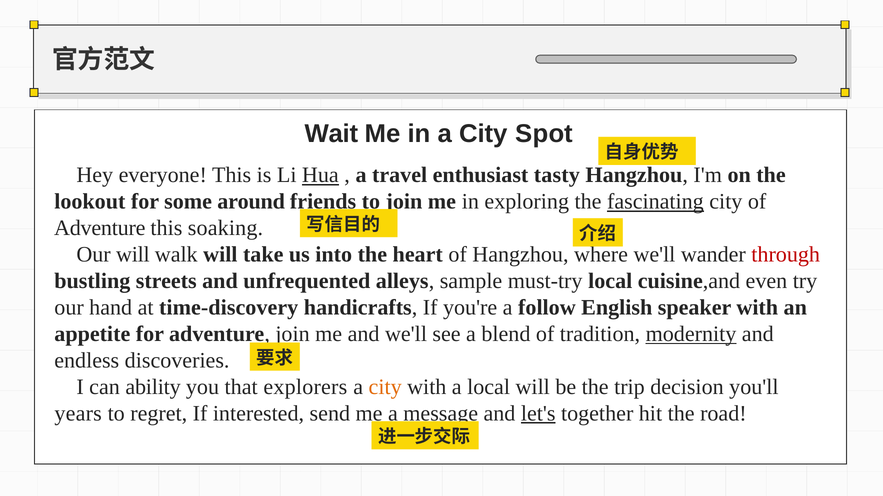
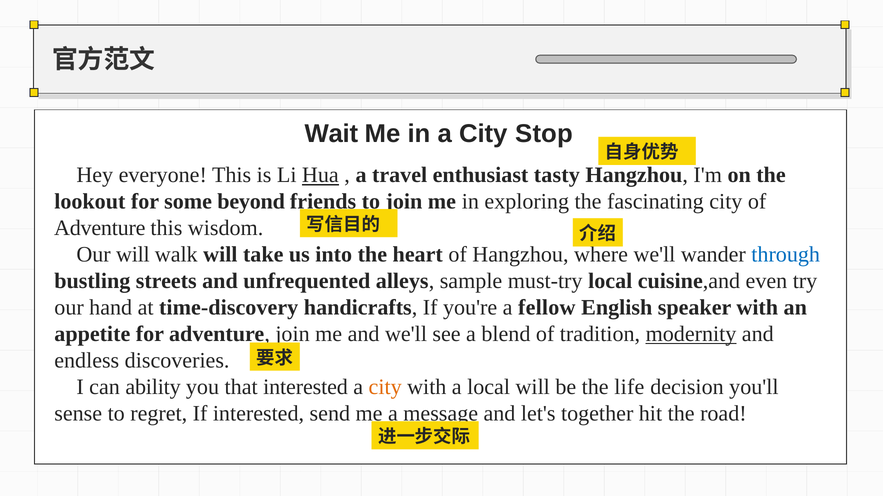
Spot: Spot -> Stop (544, 134)
around: around -> beyond (251, 202)
fascinating underline: present -> none (655, 202)
soaking: soaking -> wisdom (226, 228)
through colour: red -> blue (786, 255)
follow: follow -> fellow (547, 308)
that explorers: explorers -> interested (306, 387)
trip: trip -> life (629, 387)
years: years -> sense (78, 414)
let's underline: present -> none (538, 414)
